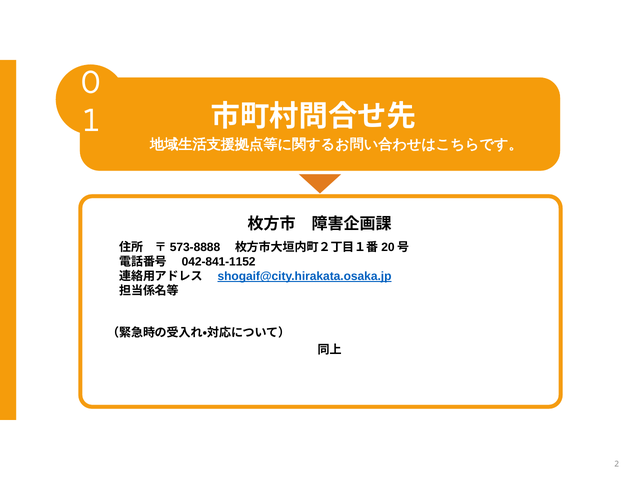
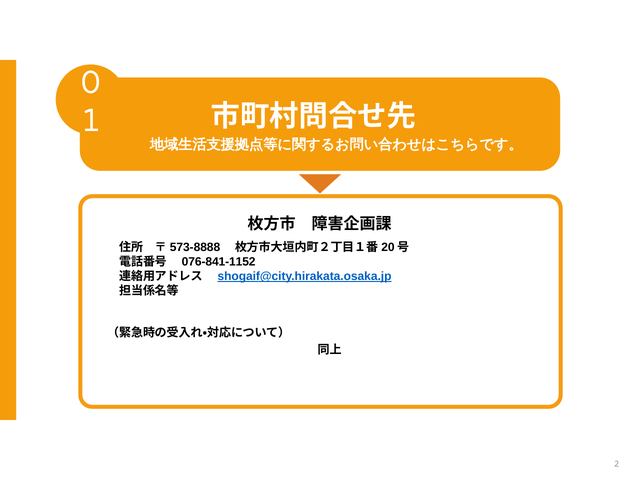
042-841-1152: 042-841-1152 -> 076-841-1152 (219, 262)
